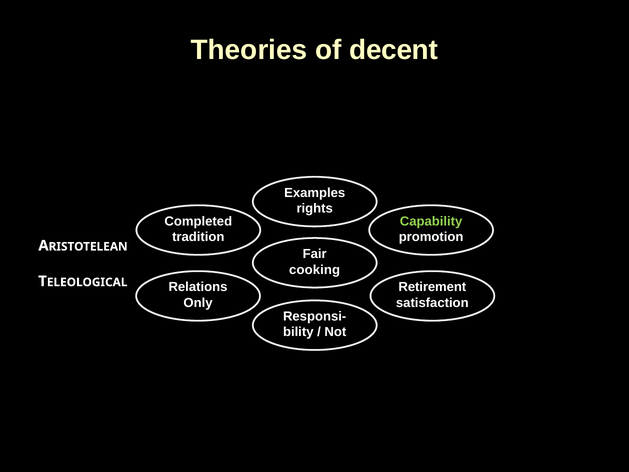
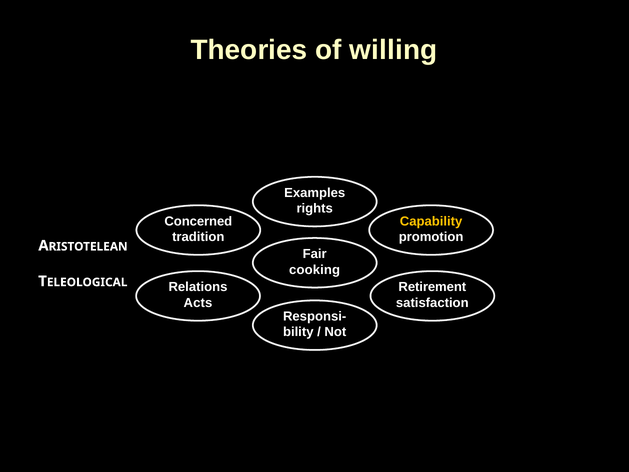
decent: decent -> willing (393, 50)
Completed: Completed -> Concerned (198, 221)
Capability colour: light green -> yellow (431, 221)
Only: Only -> Acts (198, 303)
